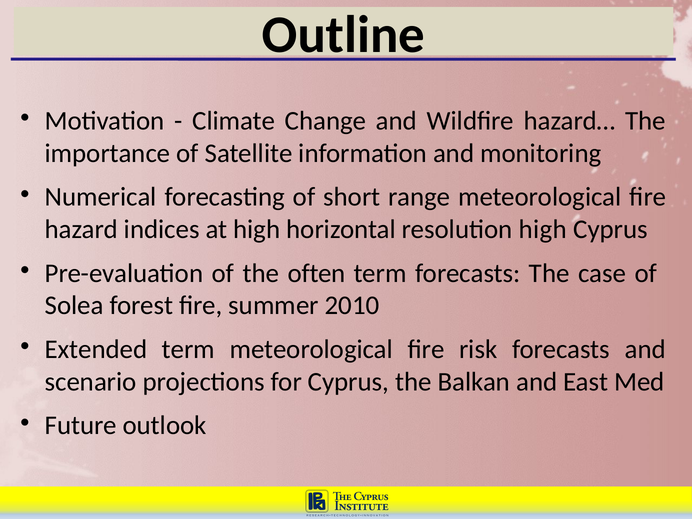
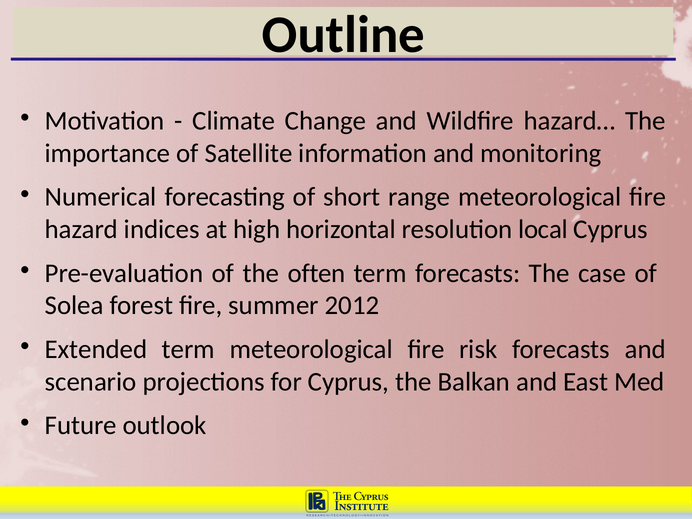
resolution high: high -> local (543, 229)
2010: 2010 -> 2012 (352, 305)
